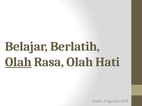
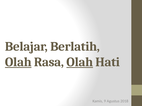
Olah underline: none -> present (80, 62)
